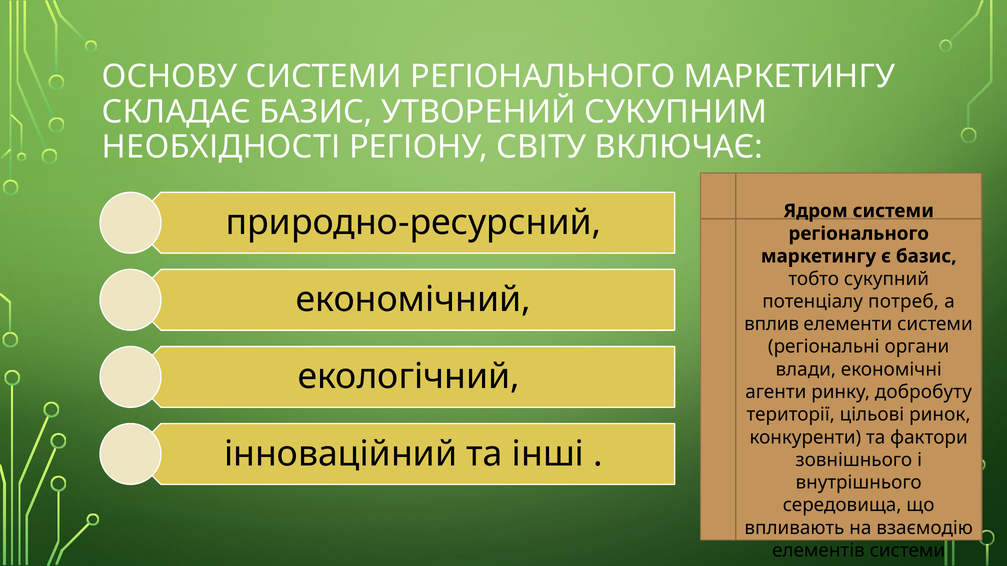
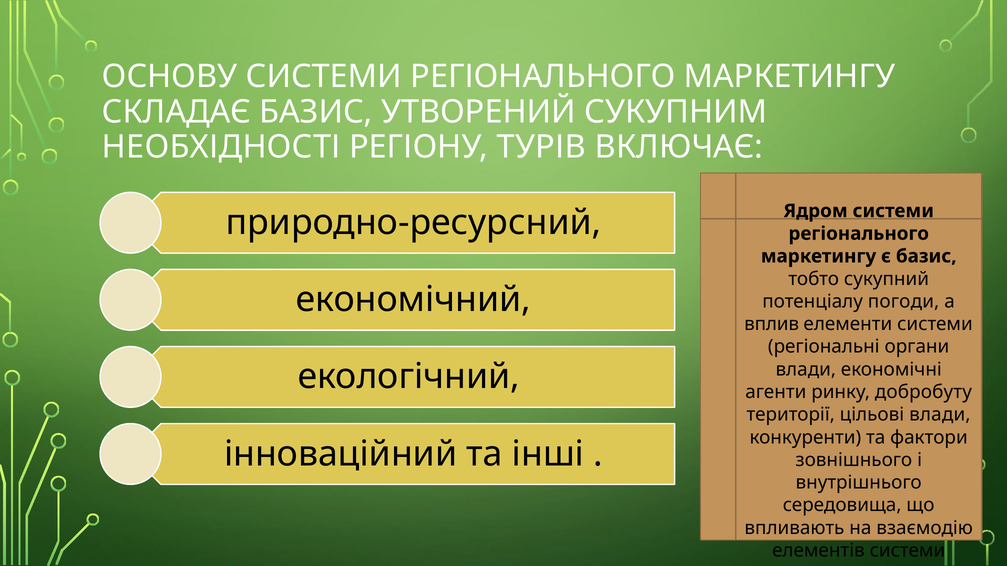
СВІТУ: СВІТУ -> ТУРІВ (541, 147)
потреб: потреб -> погоди (904, 302)
цільові ринок: ринок -> влади (940, 415)
